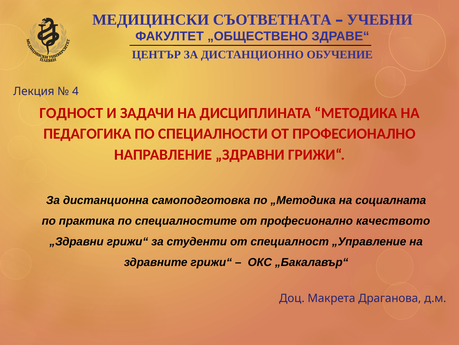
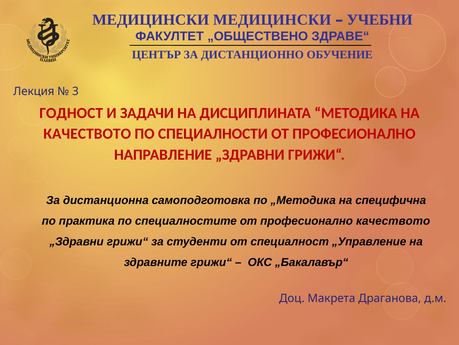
МЕДИЦИНСКИ СЪОТВЕТНАТА: СЪОТВЕТНАТА -> МЕДИЦИНСКИ (272, 20)
4: 4 -> 3 (75, 91)
ПЕДАГОГИКА: ПЕДАГОГИКА -> КАЧЕСТВОТО (87, 134)
социалната: социалната -> специфична (391, 200)
